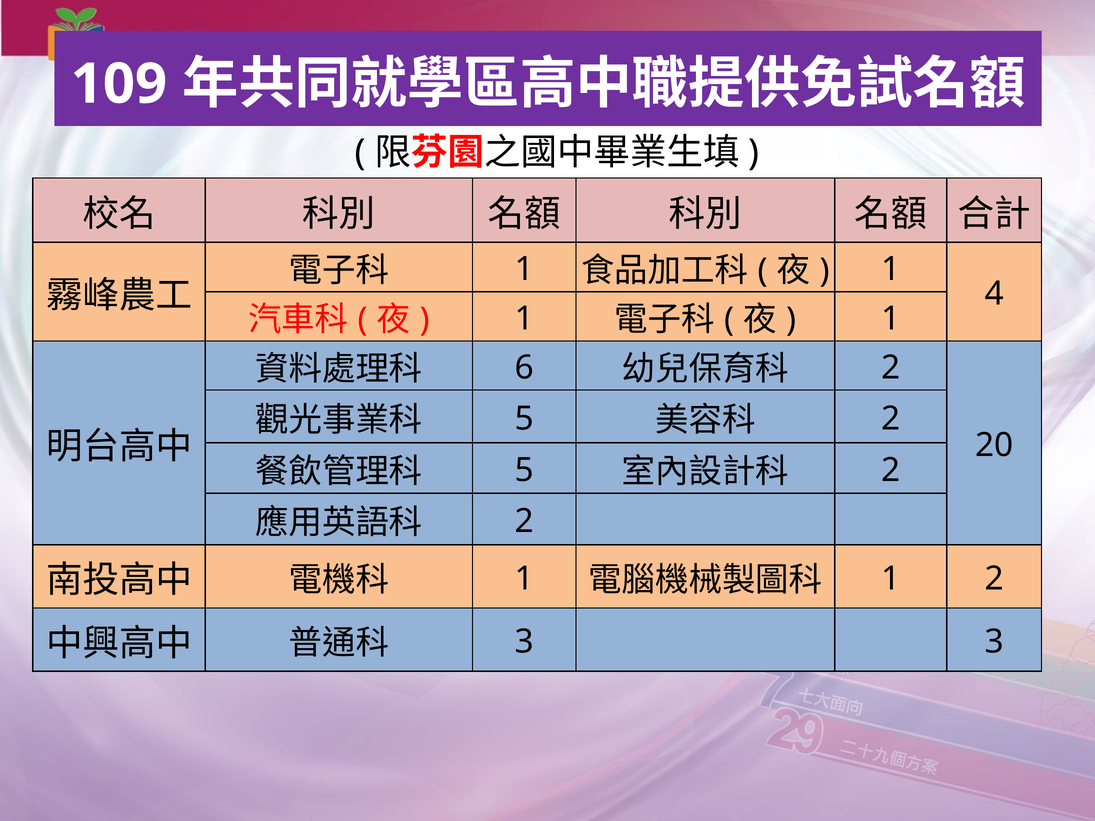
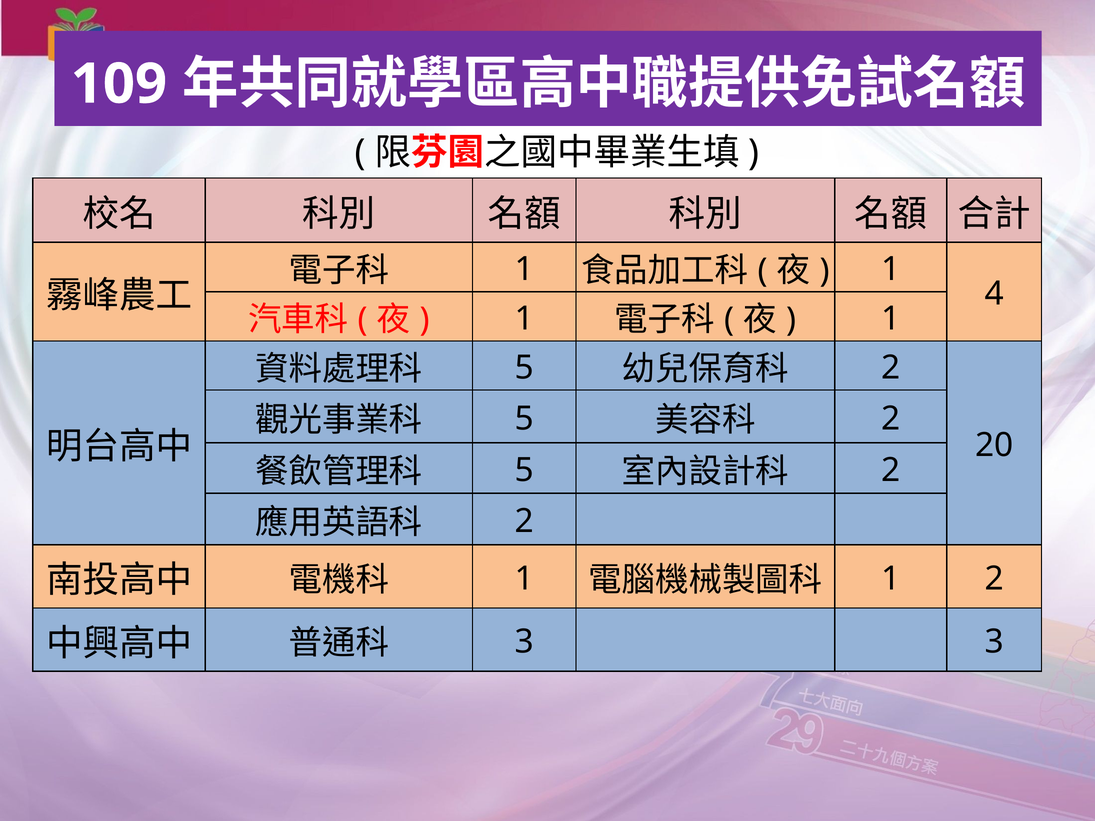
6: 6 -> 5 (524, 368)
